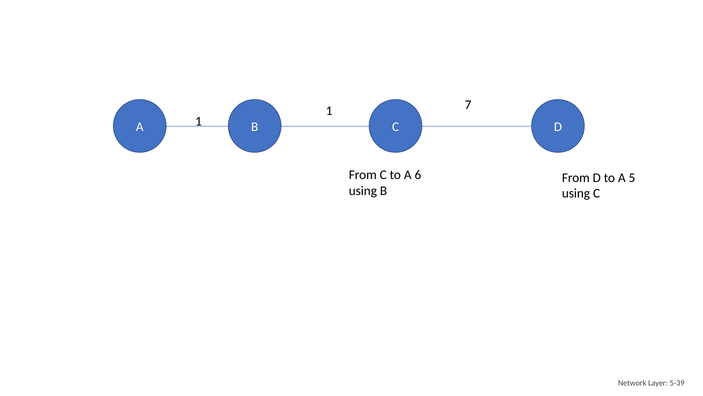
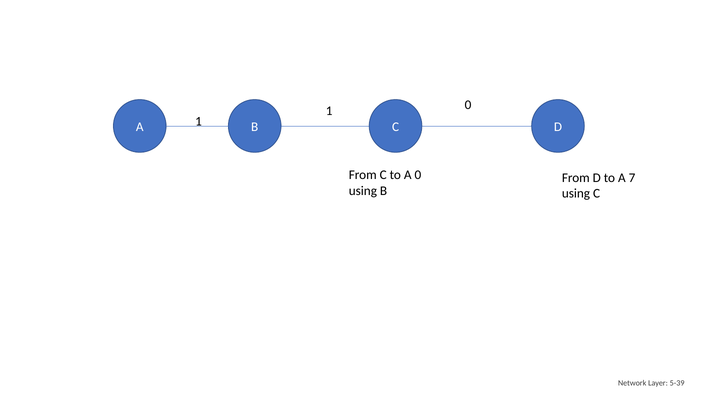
1 7: 7 -> 0 (468, 105)
A 6: 6 -> 0 (418, 175)
5: 5 -> 7 (632, 177)
